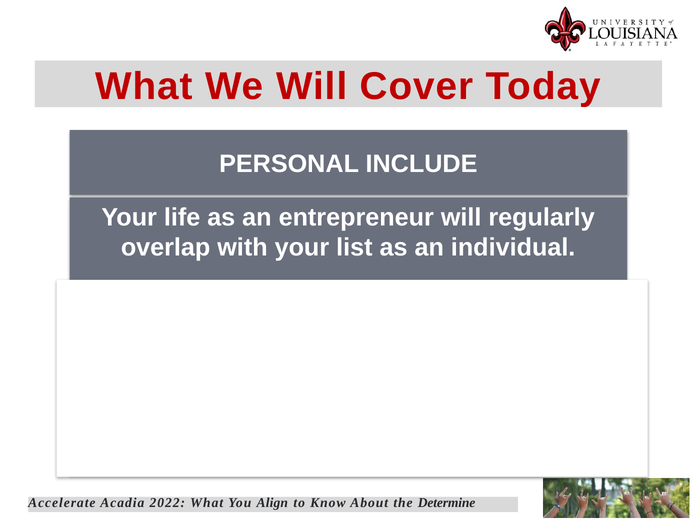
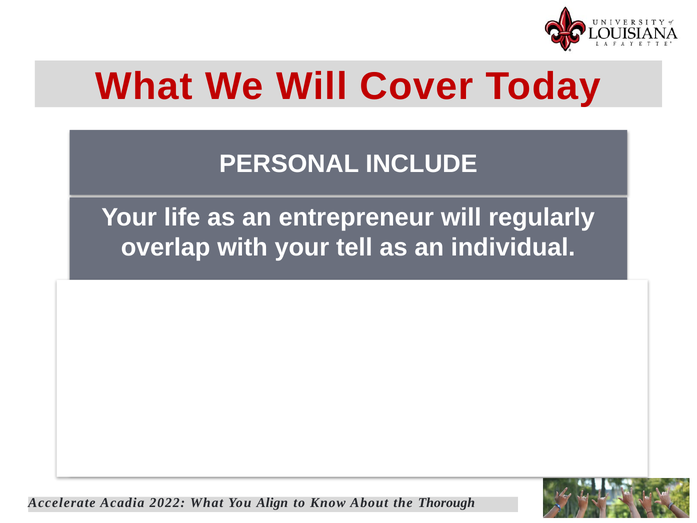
list: list -> tell (354, 247)
Determine: Determine -> Thorough (446, 503)
